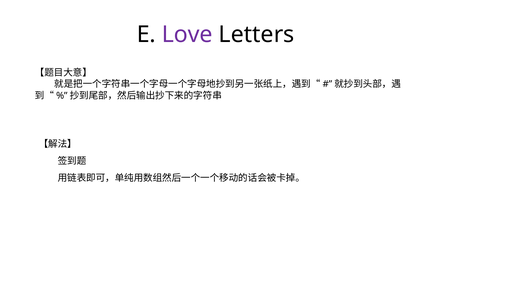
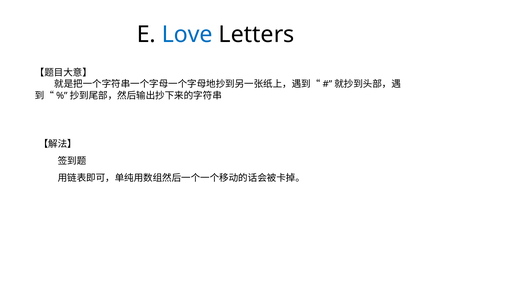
Love colour: purple -> blue (187, 34)
